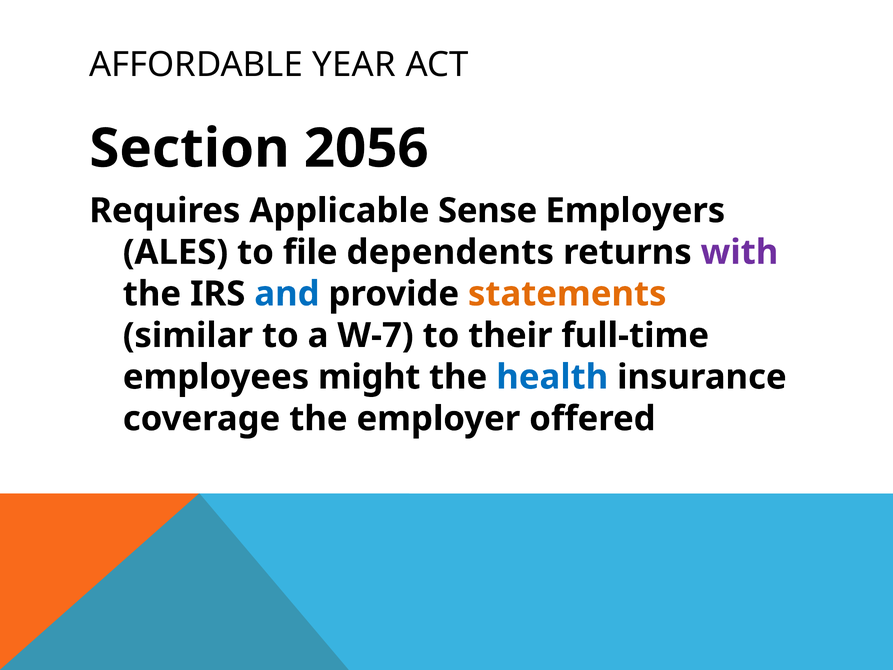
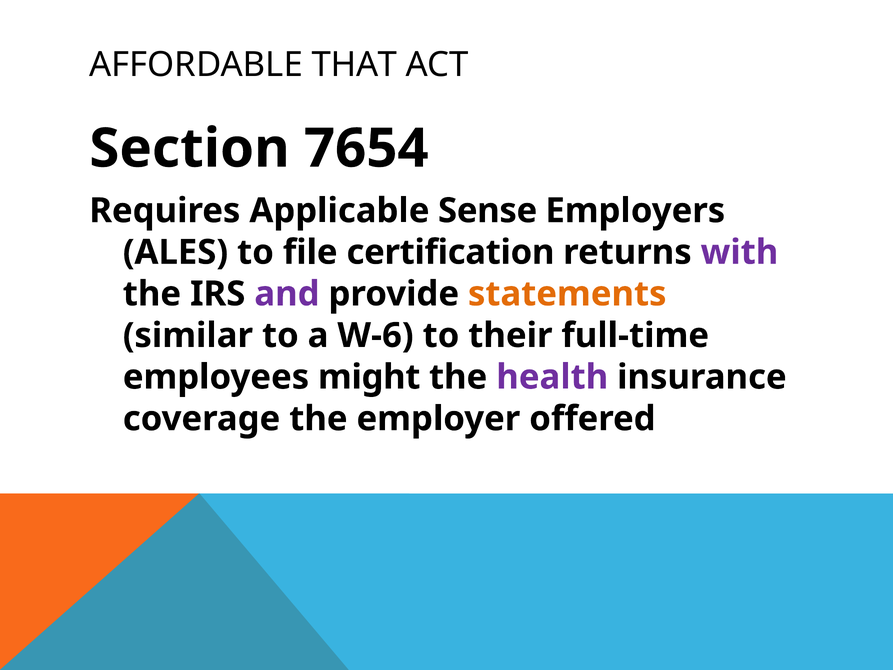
YEAR: YEAR -> THAT (354, 65)
2056: 2056 -> 7654 (366, 149)
dependents: dependents -> certification (451, 252)
and colour: blue -> purple (287, 294)
W-7: W-7 -> W-6 (376, 335)
health colour: blue -> purple (552, 377)
